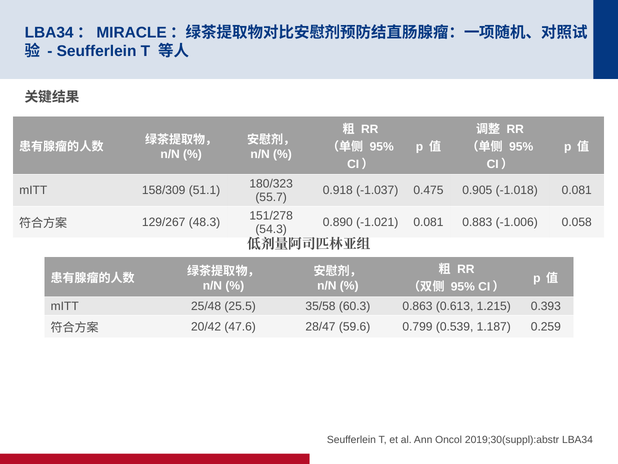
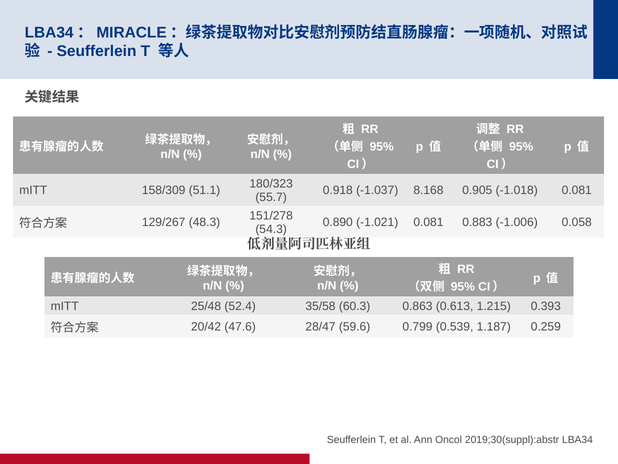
0.475: 0.475 -> 8.168 (428, 190)
25.5: 25.5 -> 52.4 (240, 306)
